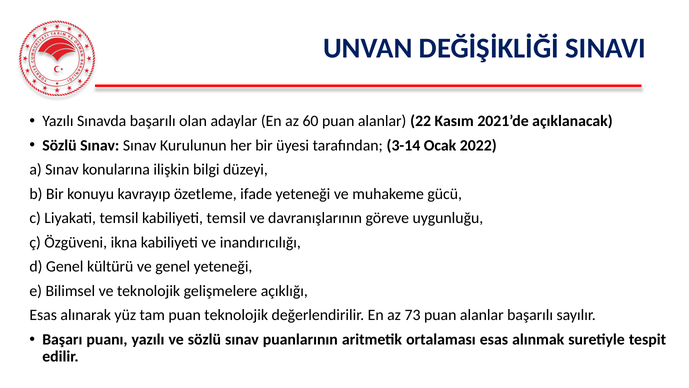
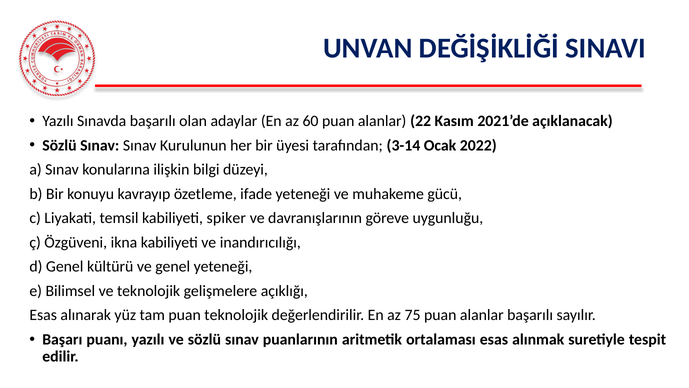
kabiliyeti temsil: temsil -> spiker (226, 218)
73: 73 -> 75 (413, 315)
